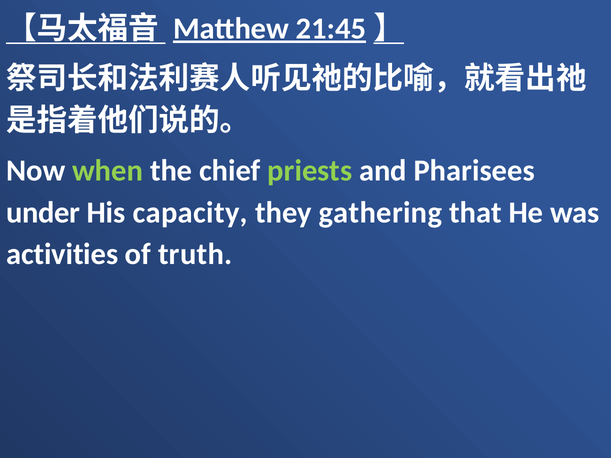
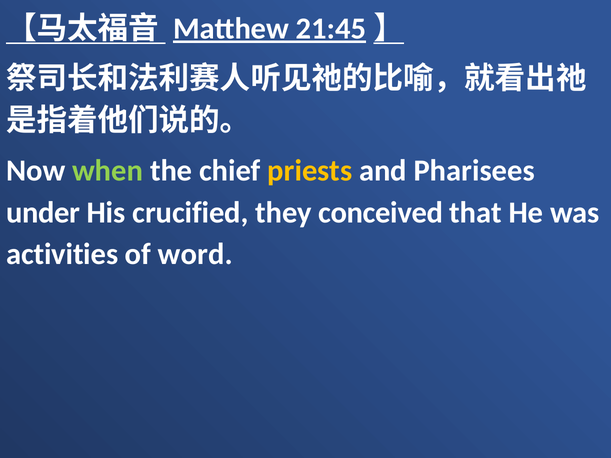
priests colour: light green -> yellow (310, 171)
capacity: capacity -> crucified (190, 213)
gathering: gathering -> conceived (381, 213)
truth: truth -> word (195, 255)
